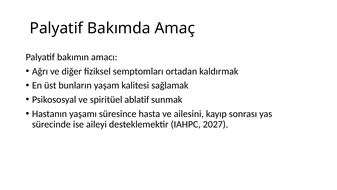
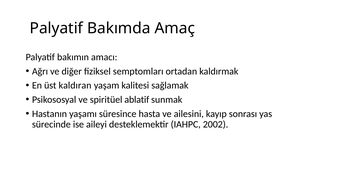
bunların: bunların -> kaldıran (75, 85)
2027: 2027 -> 2002 (216, 124)
